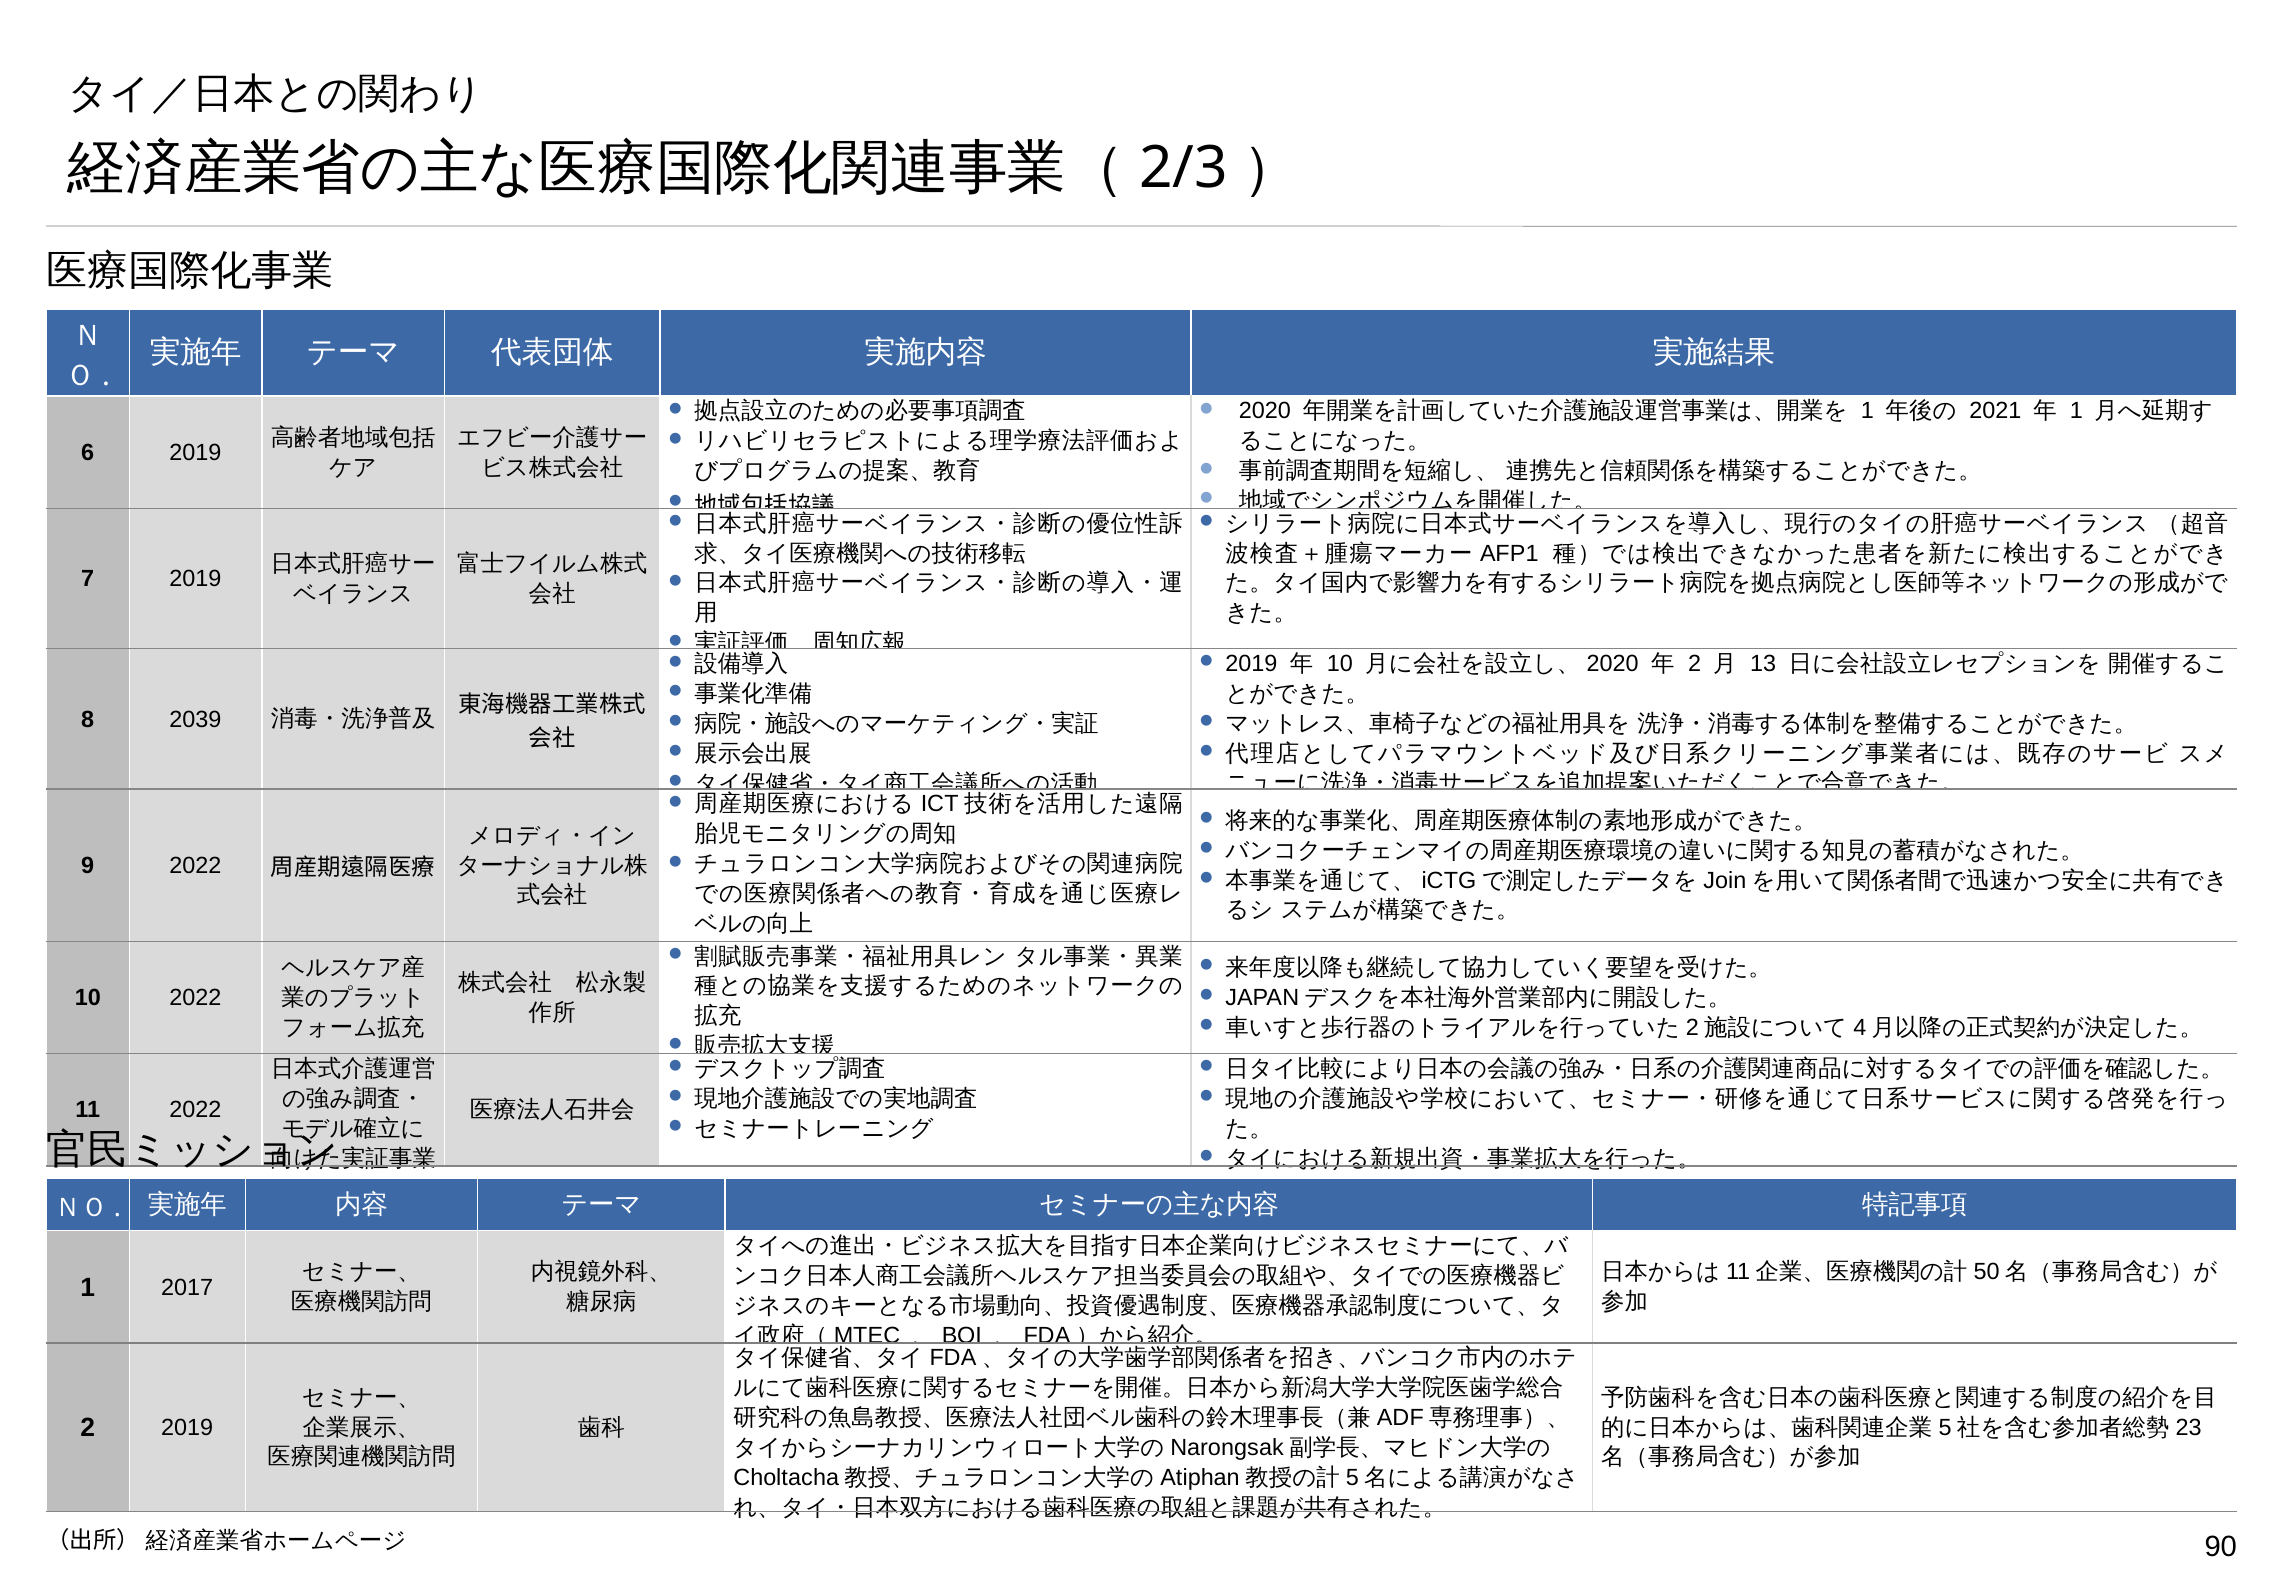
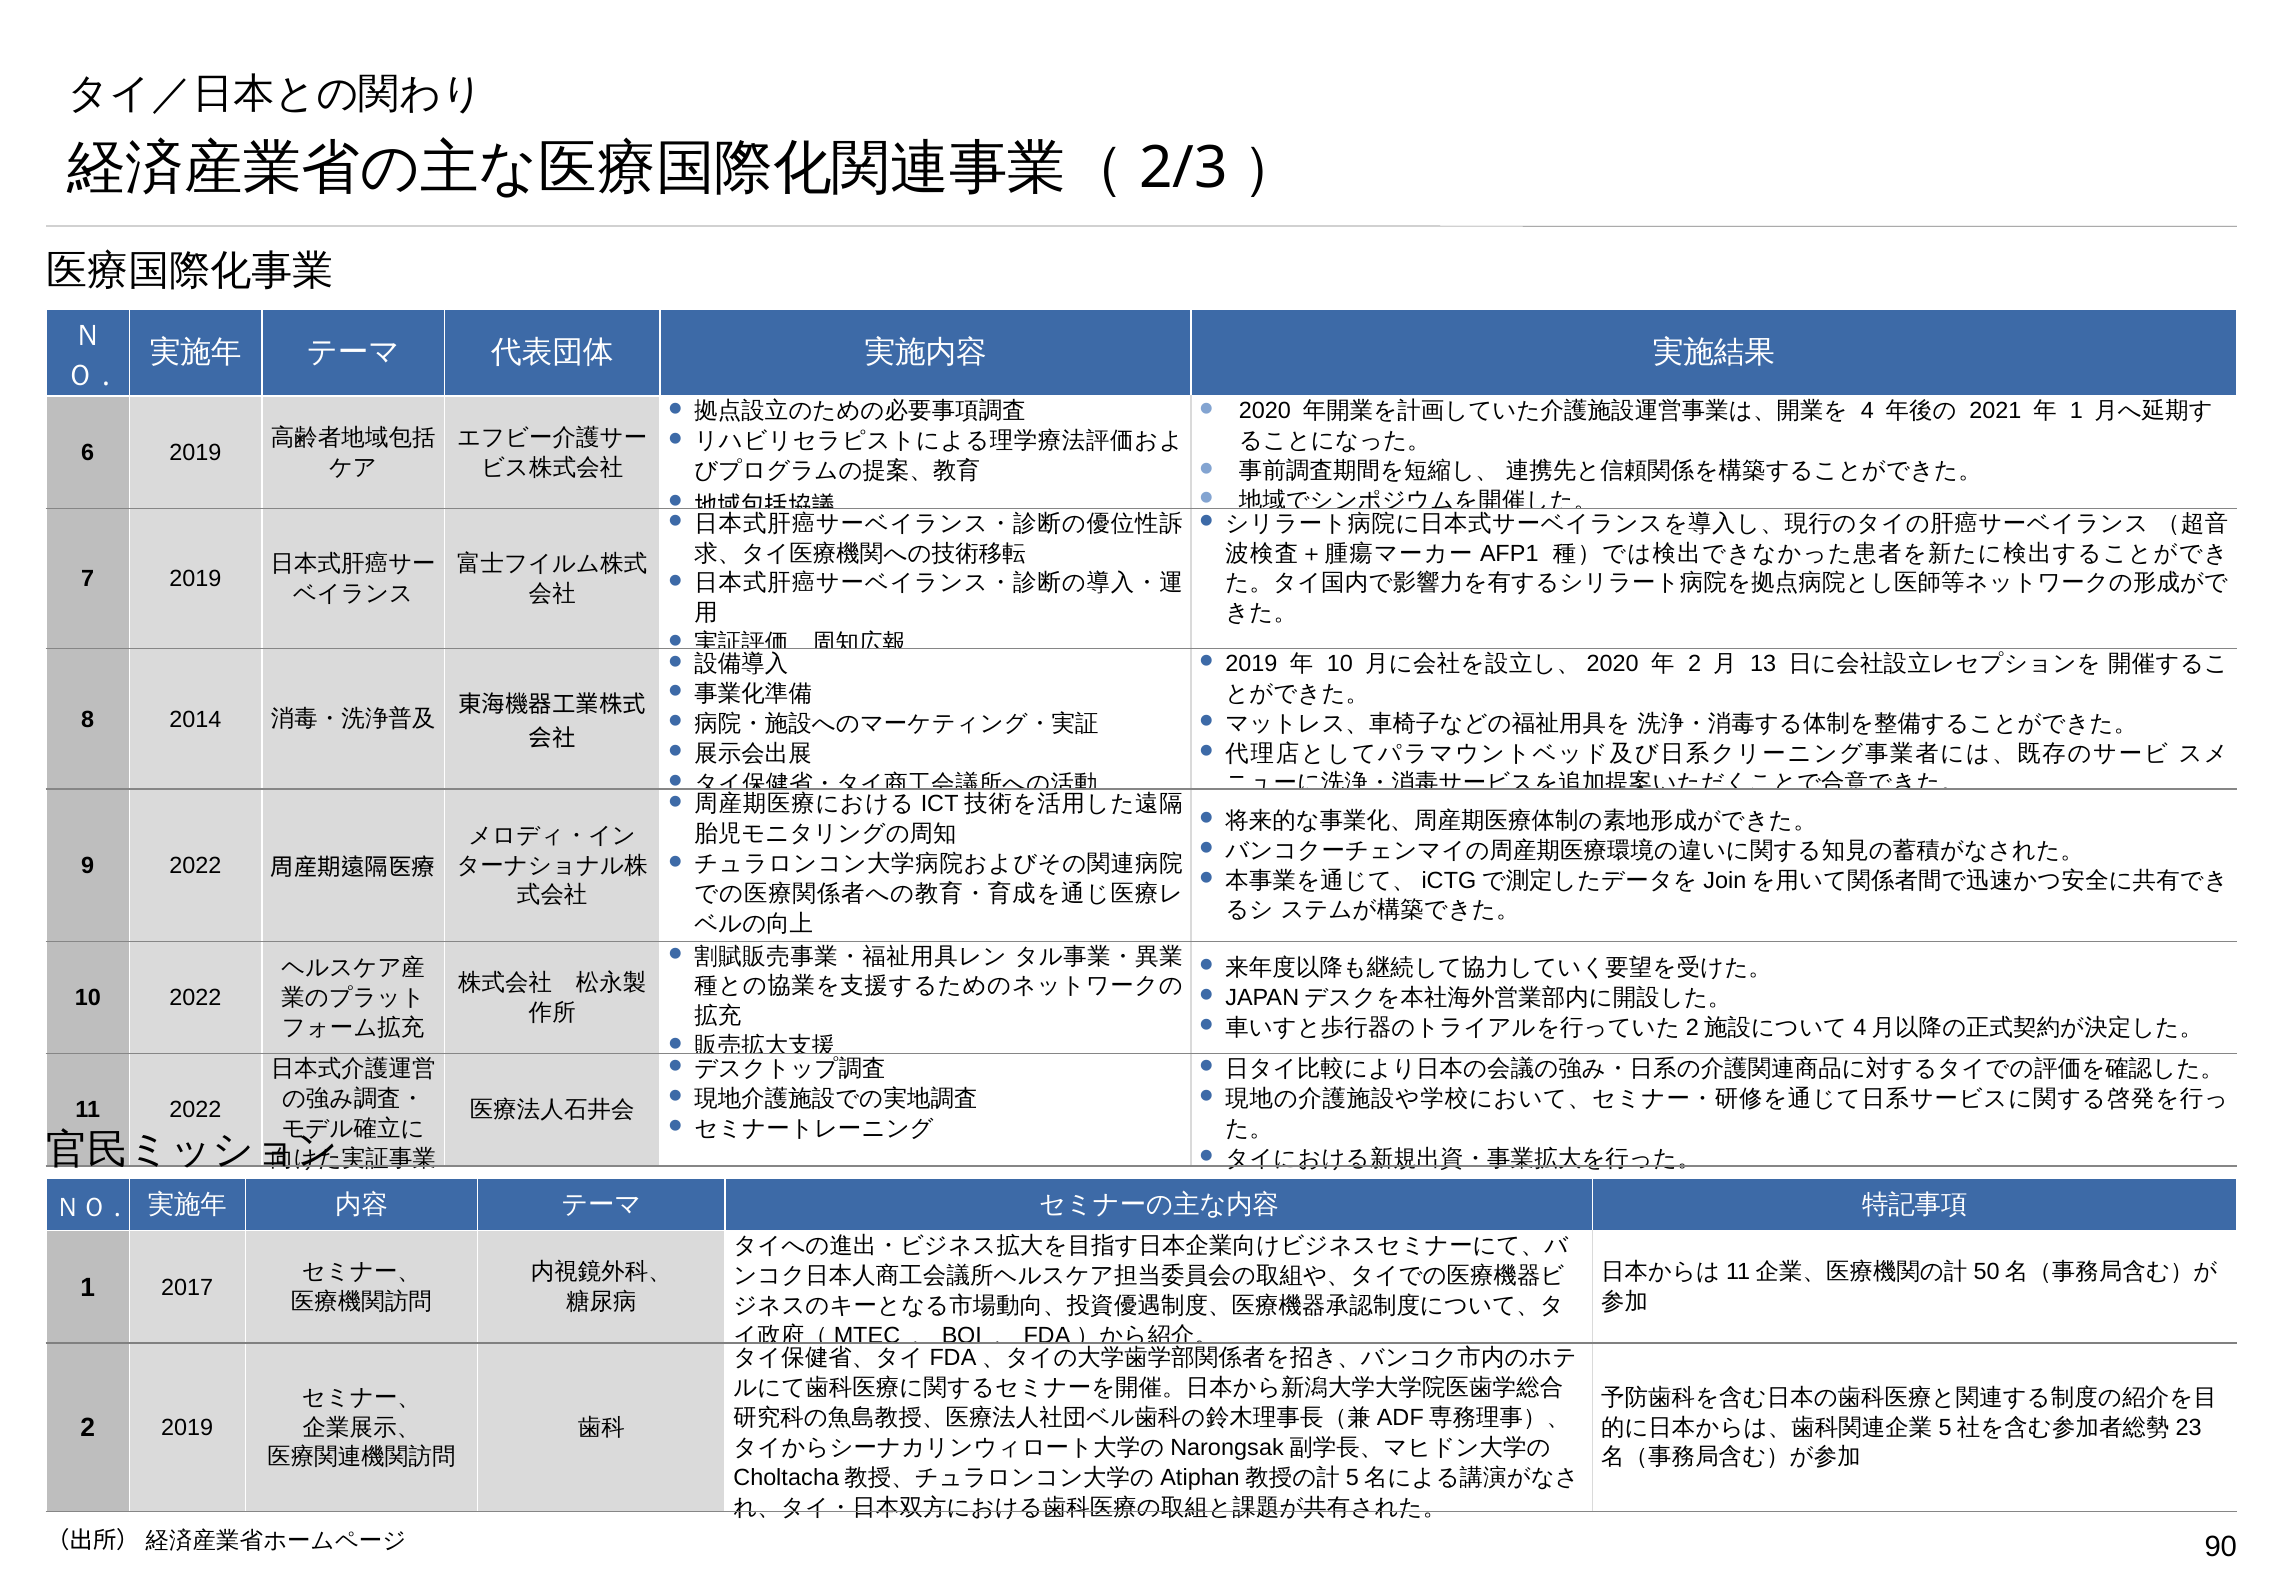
1: 1 -> 4 (1867, 411)
2039: 2039 -> 2014 (195, 719)
